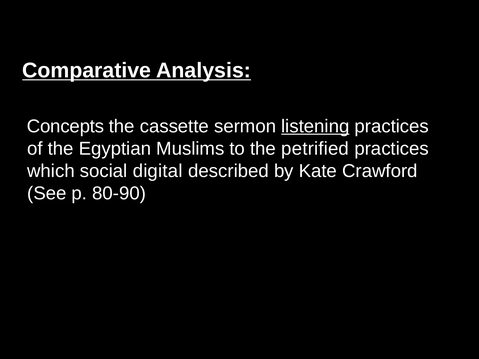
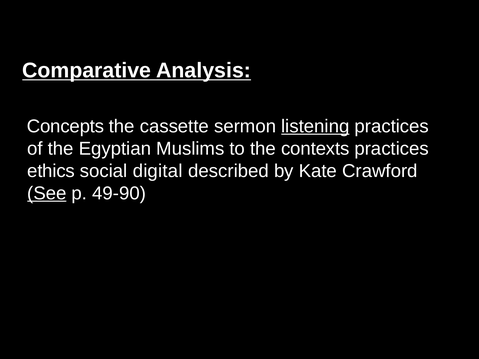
petrified: petrified -> contexts (315, 149)
which: which -> ethics (51, 171)
See underline: none -> present (47, 193)
80-90: 80-90 -> 49-90 (119, 193)
